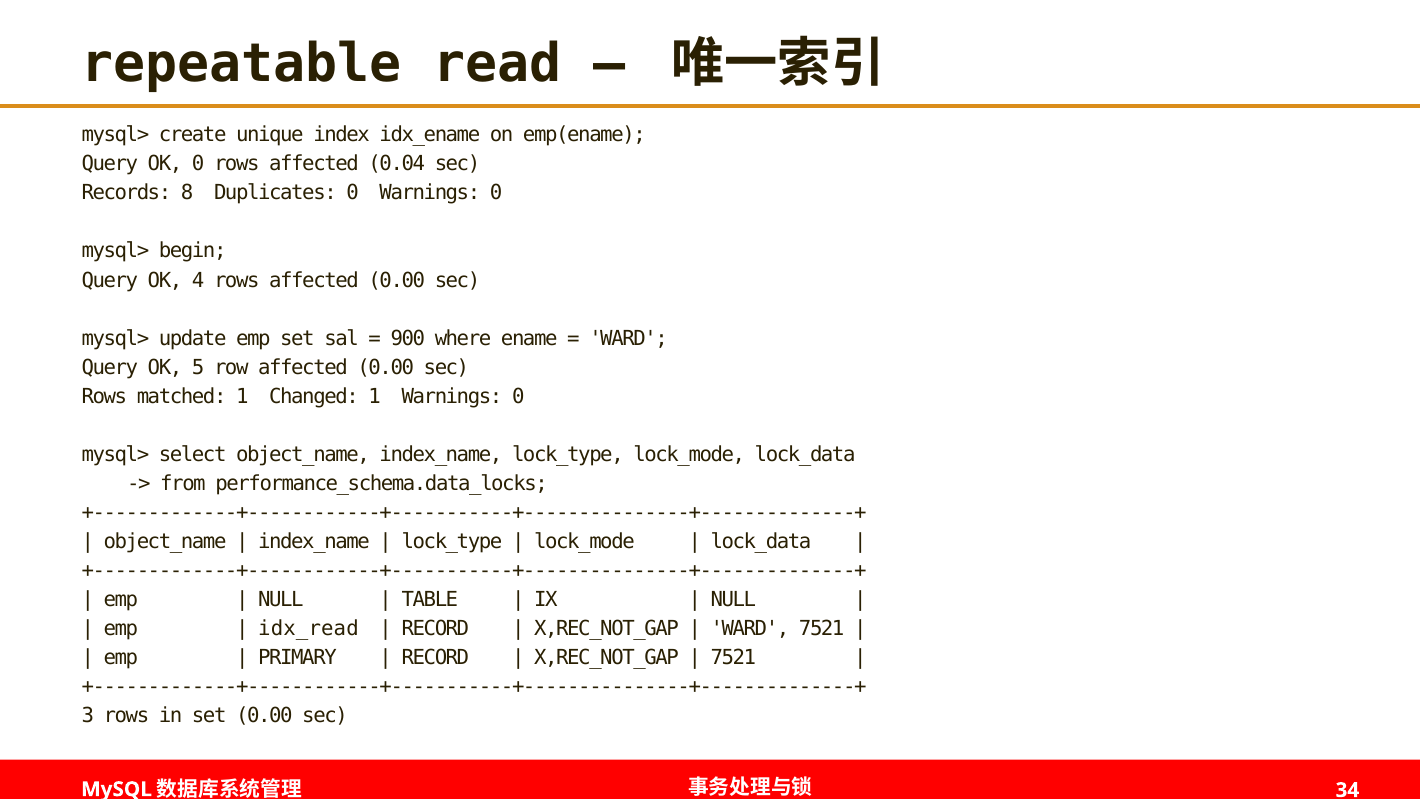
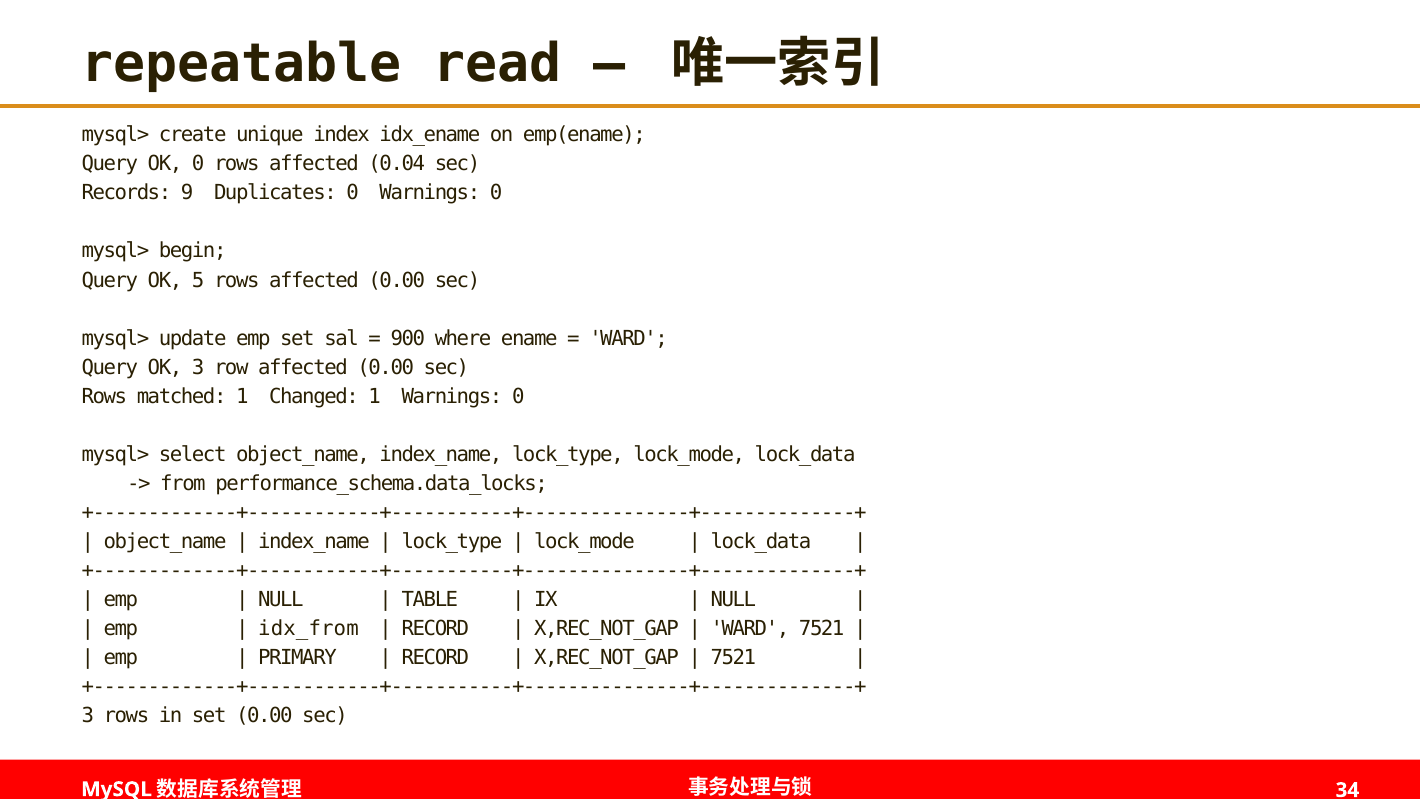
8: 8 -> 9 (187, 193)
4: 4 -> 5 (198, 280)
OK 5: 5 -> 3 (198, 367)
idx_read: idx_read -> idx_from (308, 628)
